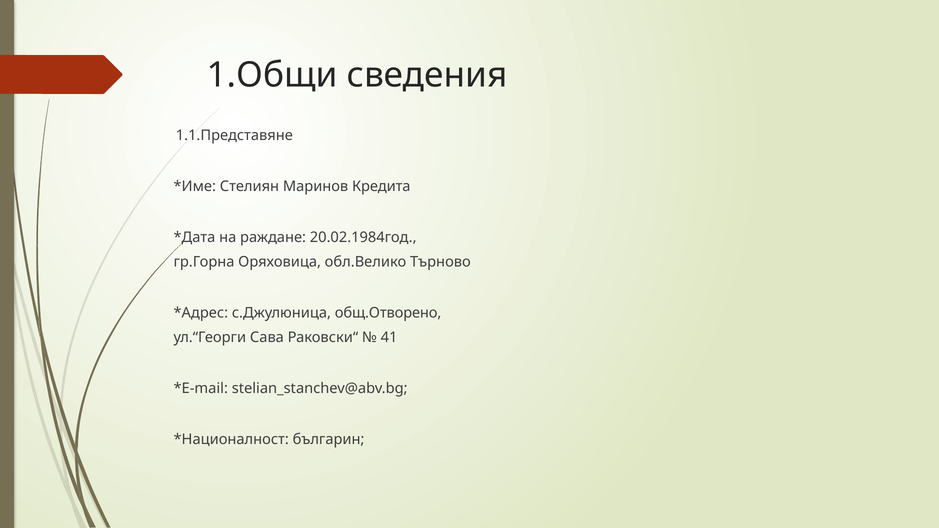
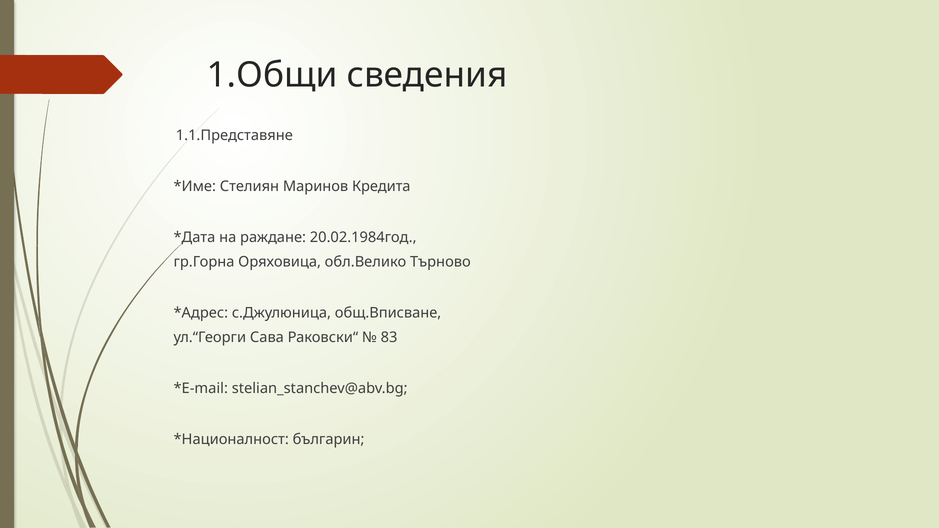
общ.Отворено: общ.Отворено -> общ.Вписване (388, 313)
41: 41 -> 83 (389, 338)
